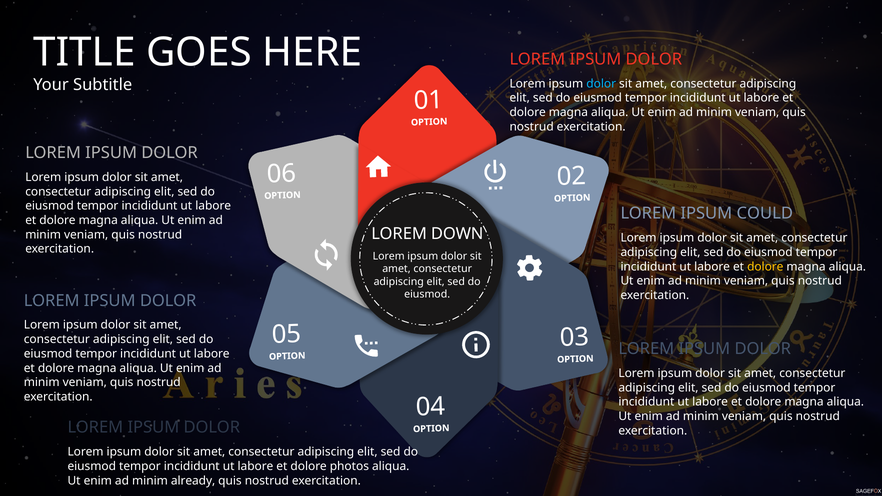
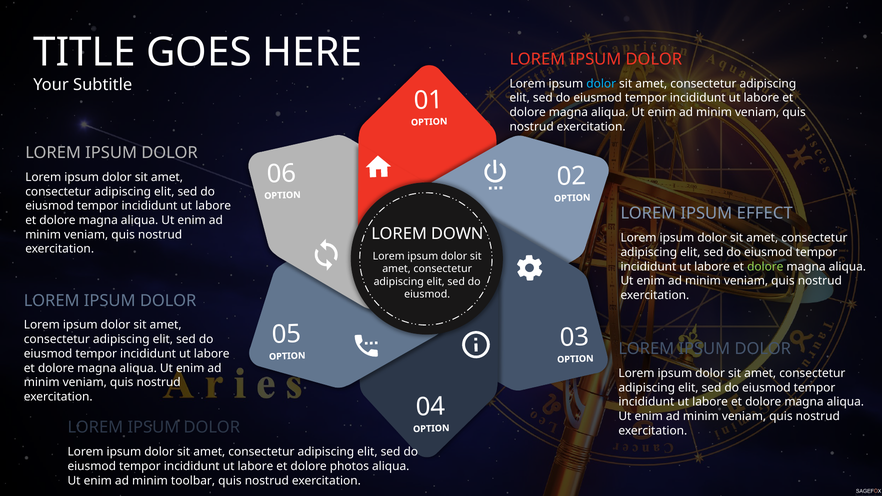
COULD: COULD -> EFFECT (765, 214)
dolore colour: yellow -> light green (765, 267)
already: already -> toolbar (193, 481)
